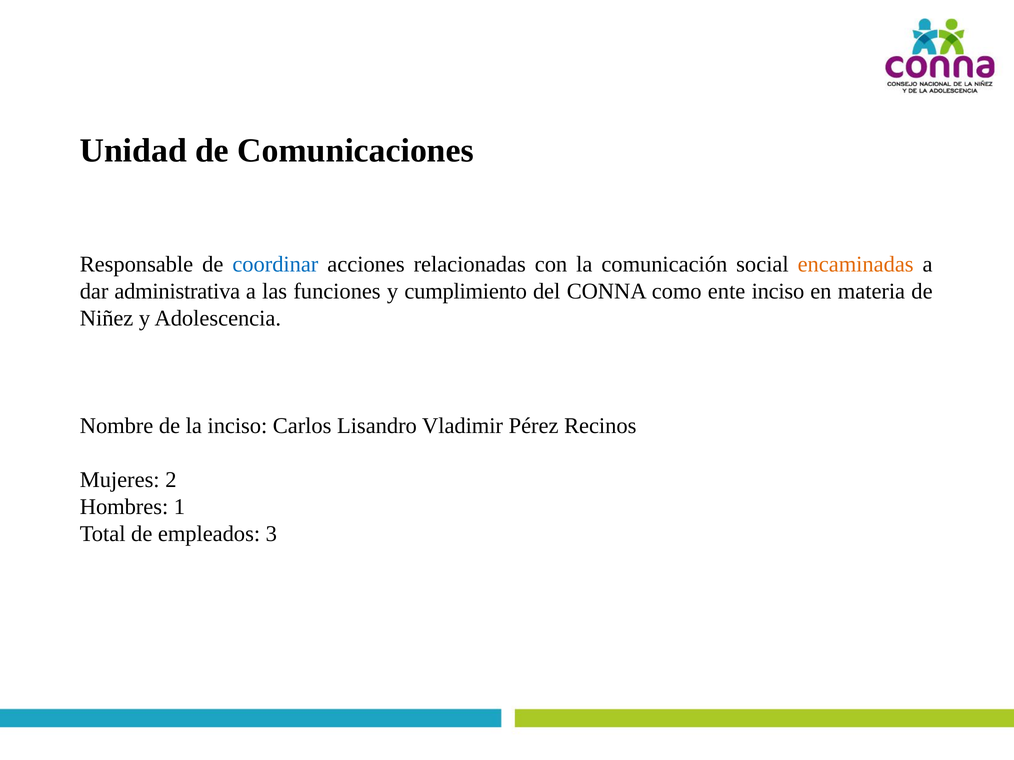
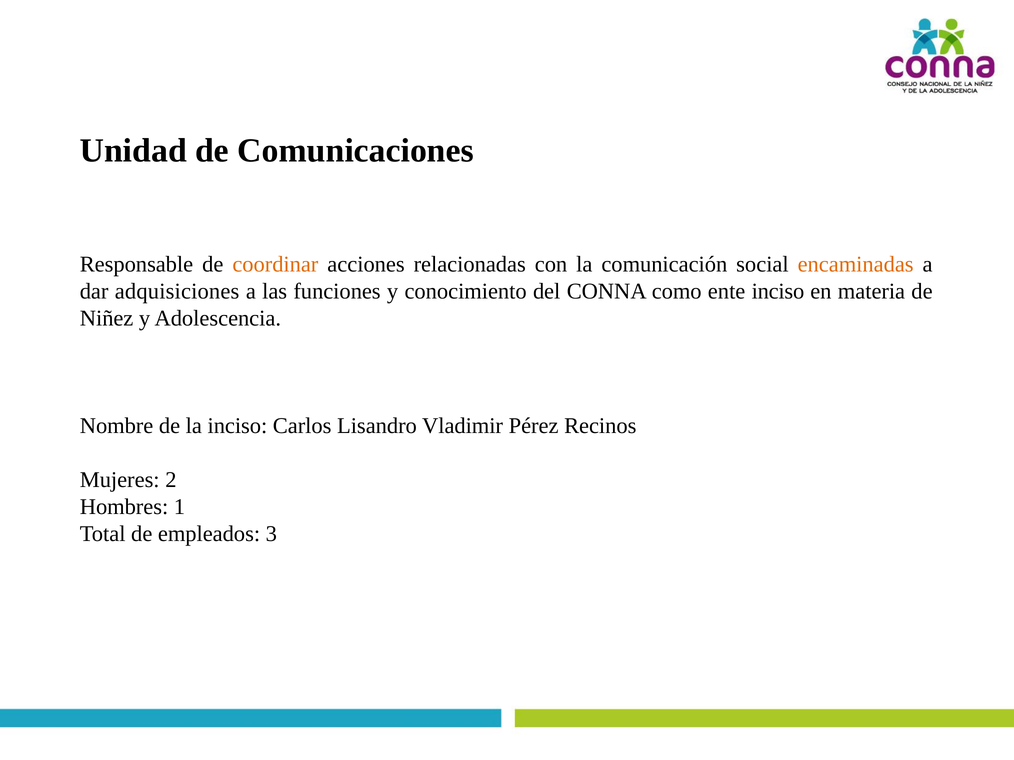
coordinar colour: blue -> orange (275, 264)
administrativa: administrativa -> adquisiciones (177, 291)
cumplimiento: cumplimiento -> conocimiento (466, 291)
